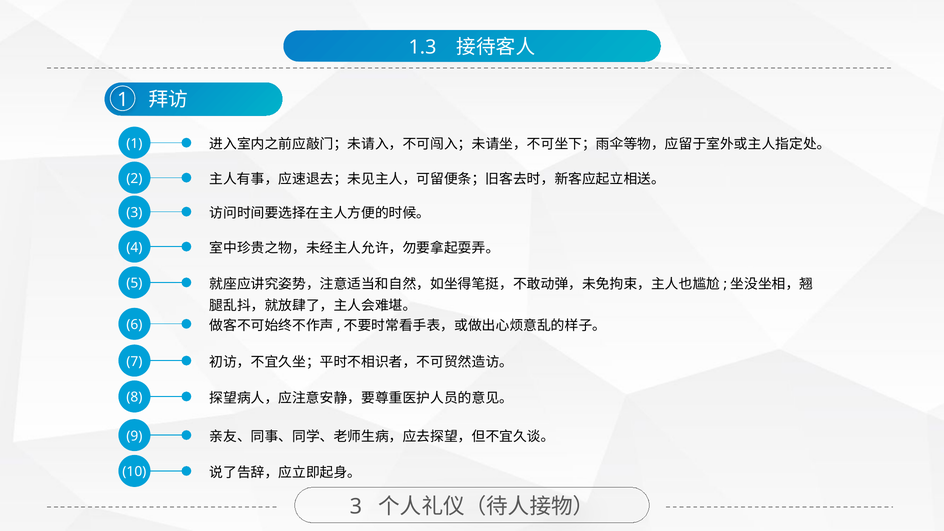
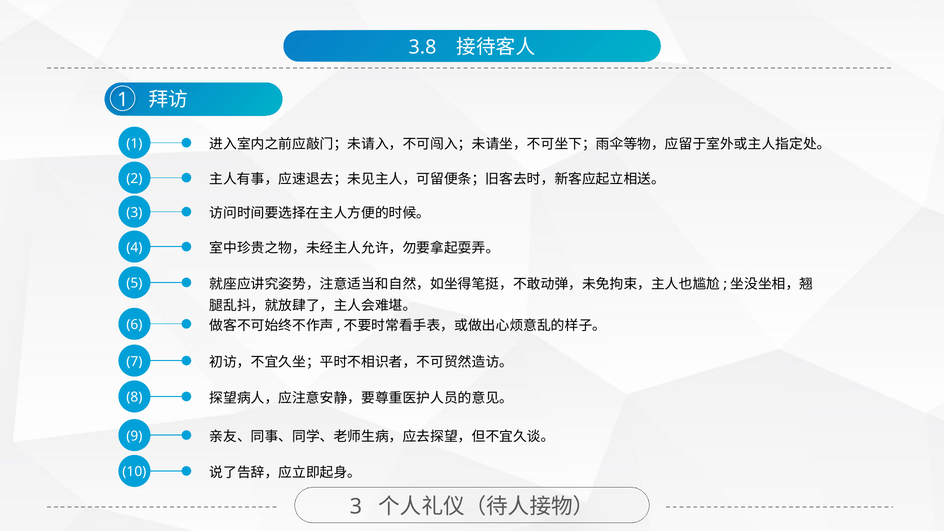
1.3: 1.3 -> 3.8 (422, 47)
